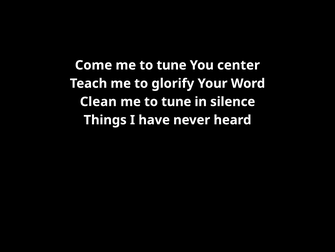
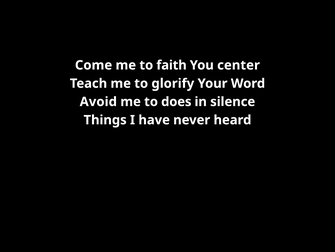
tune: tune -> faith (172, 65)
Clean: Clean -> Avoid (98, 101)
tune: tune -> does (176, 101)
